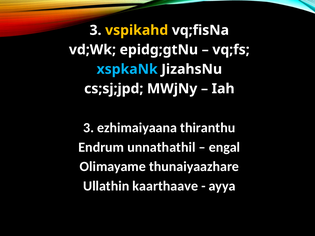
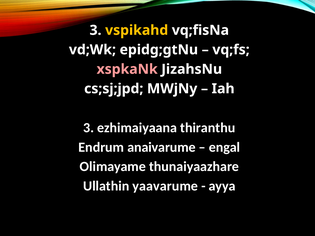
xspkaNk colour: light blue -> pink (127, 69)
unnathathil: unnathathil -> anaivarume (161, 147)
kaarthaave: kaarthaave -> yaavarume (165, 186)
